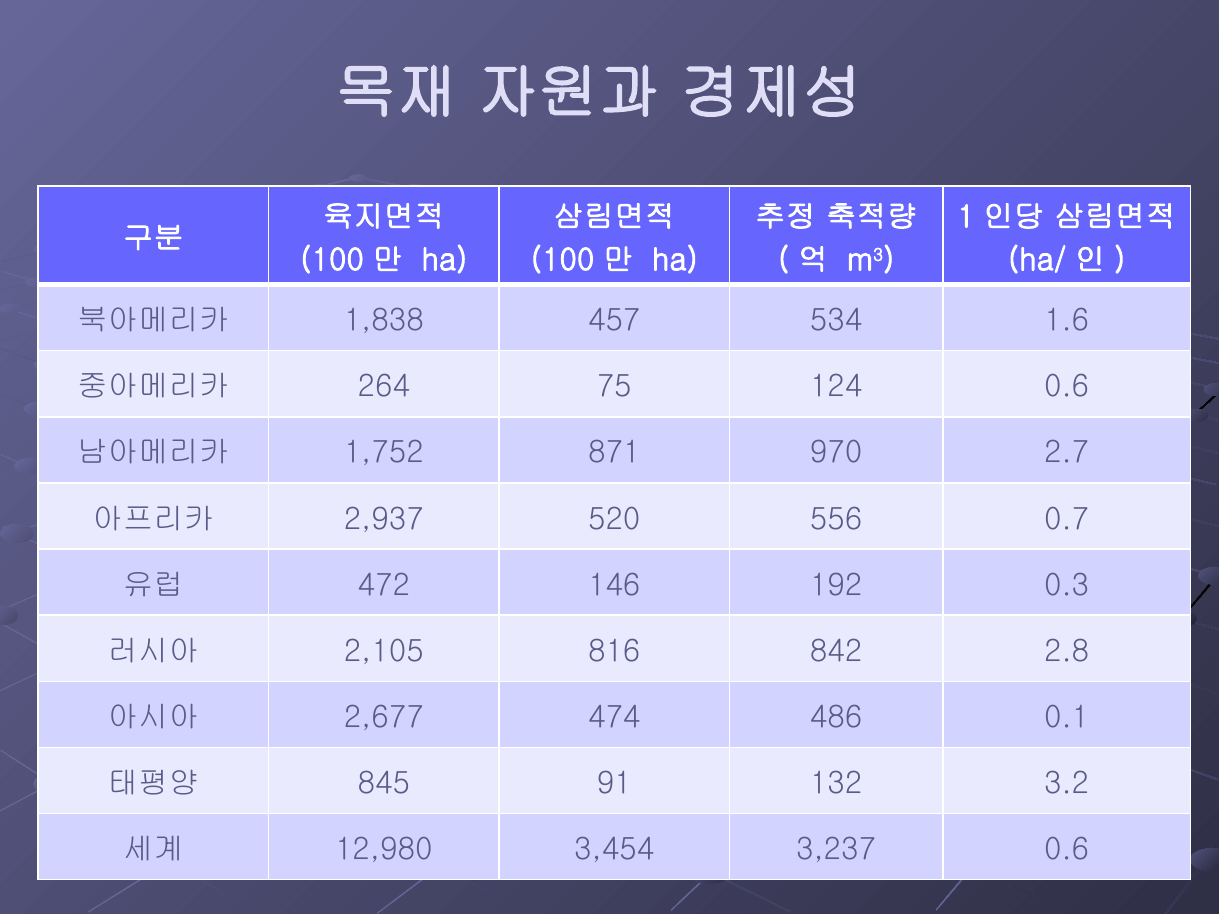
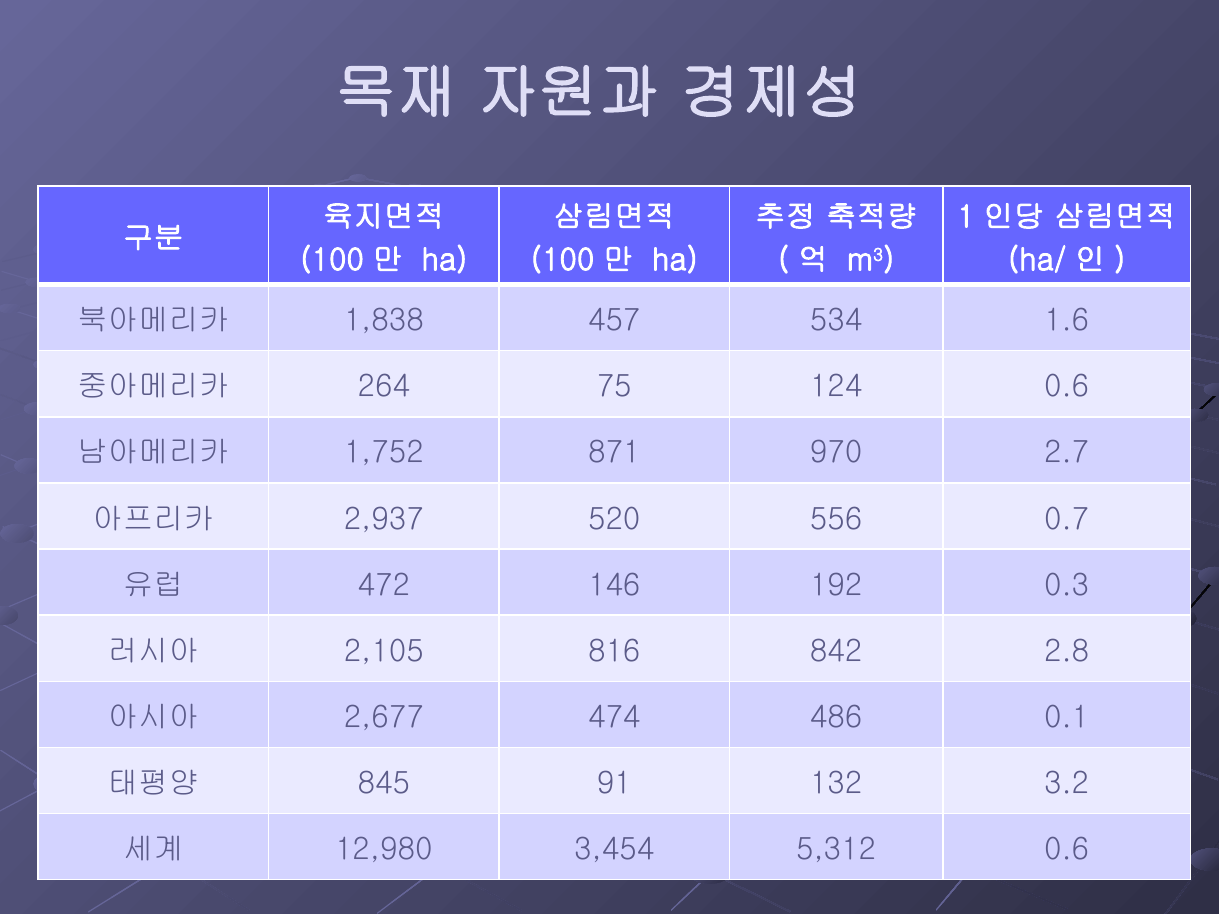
3,237: 3,237 -> 5,312 (836, 850)
